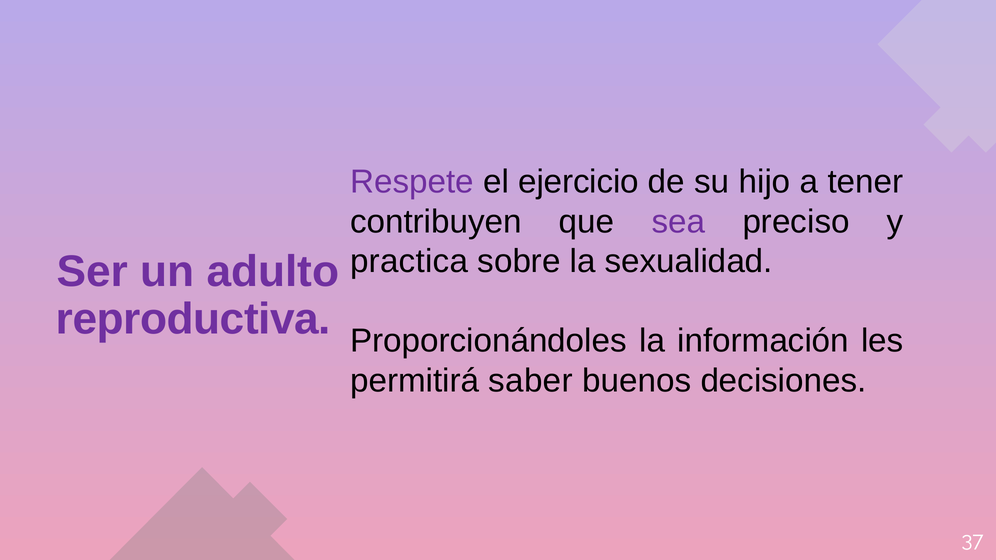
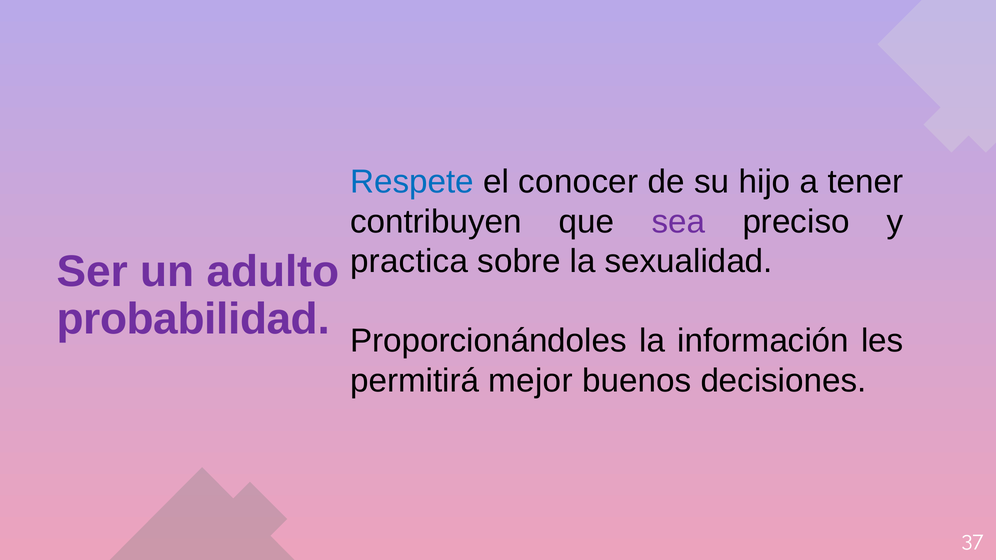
Respete colour: purple -> blue (412, 182)
ejercicio: ejercicio -> conocer (578, 182)
reproductiva: reproductiva -> probabilidad (193, 319)
saber: saber -> mejor (531, 381)
